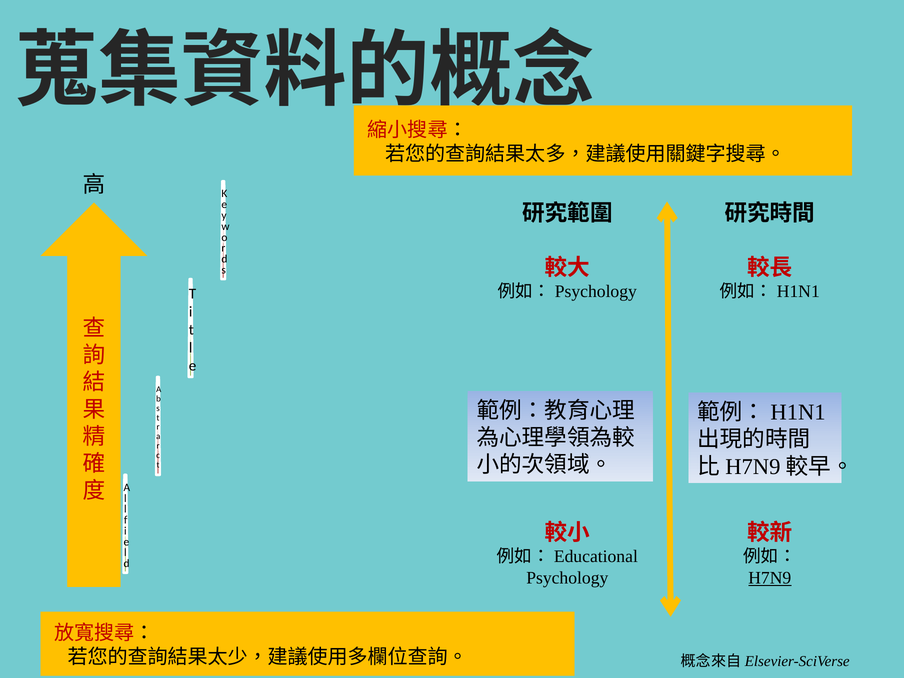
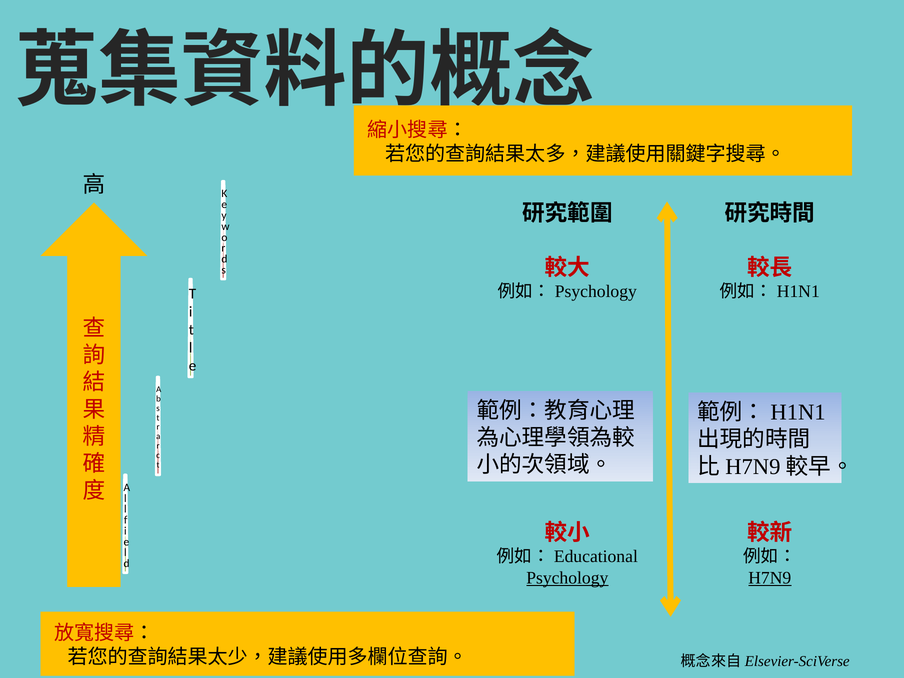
Psychology underline: none -> present (567, 578)
